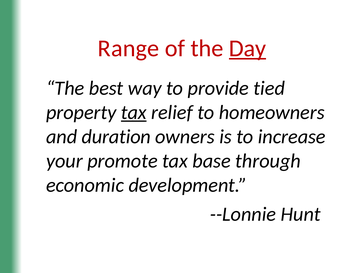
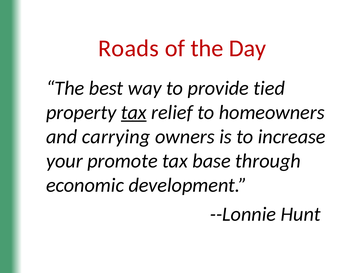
Range: Range -> Roads (128, 48)
Day underline: present -> none (248, 48)
duration: duration -> carrying (116, 137)
